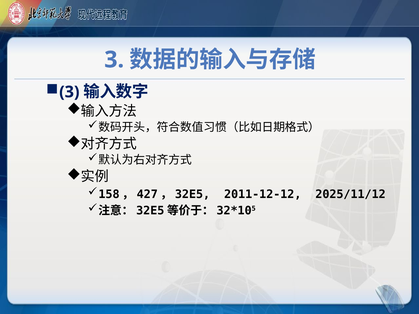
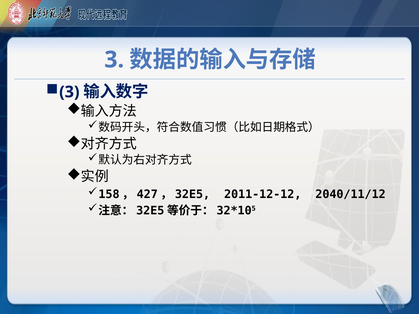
2025/11/12: 2025/11/12 -> 2040/11/12 (351, 194)
